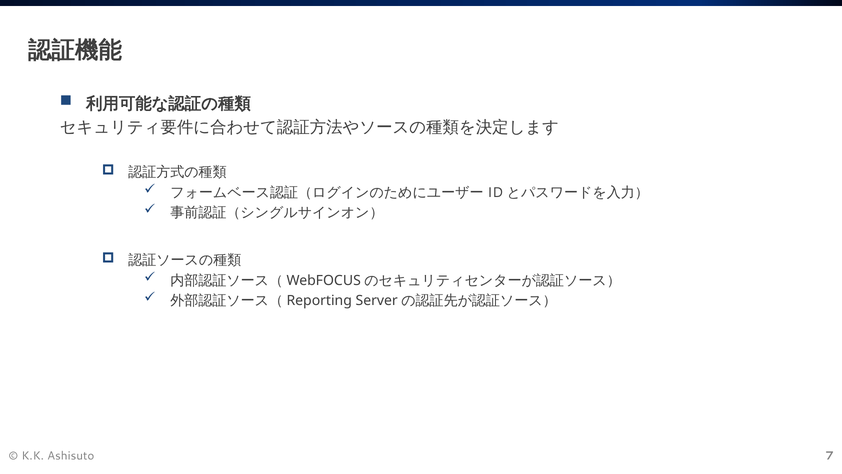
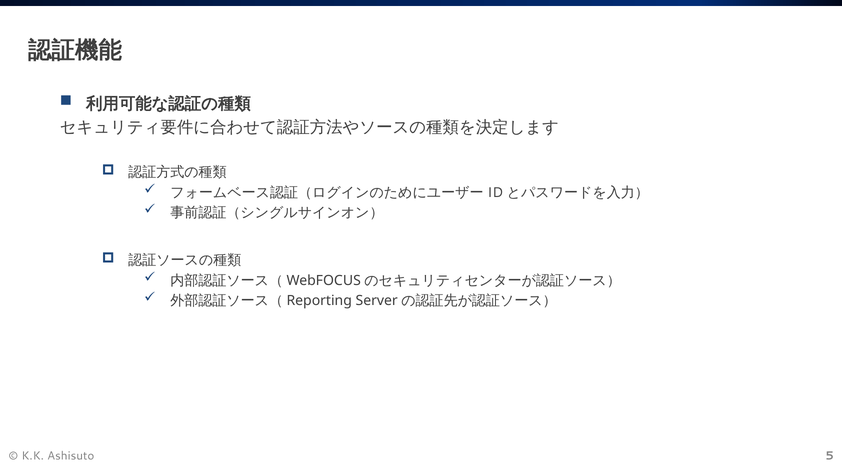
7: 7 -> 5 (830, 456)
